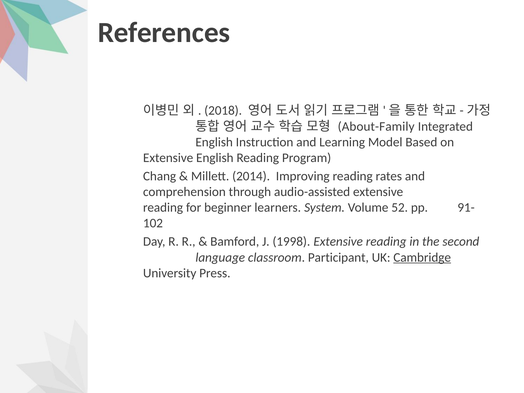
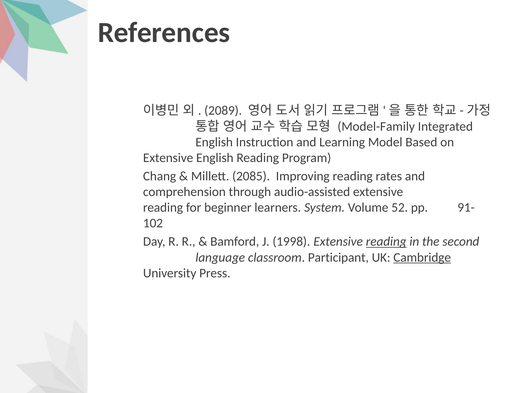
2018: 2018 -> 2089 (223, 111)
About-Family: About-Family -> Model-Family (376, 126)
2014: 2014 -> 2085 (251, 176)
reading underline: none -> present (386, 242)
